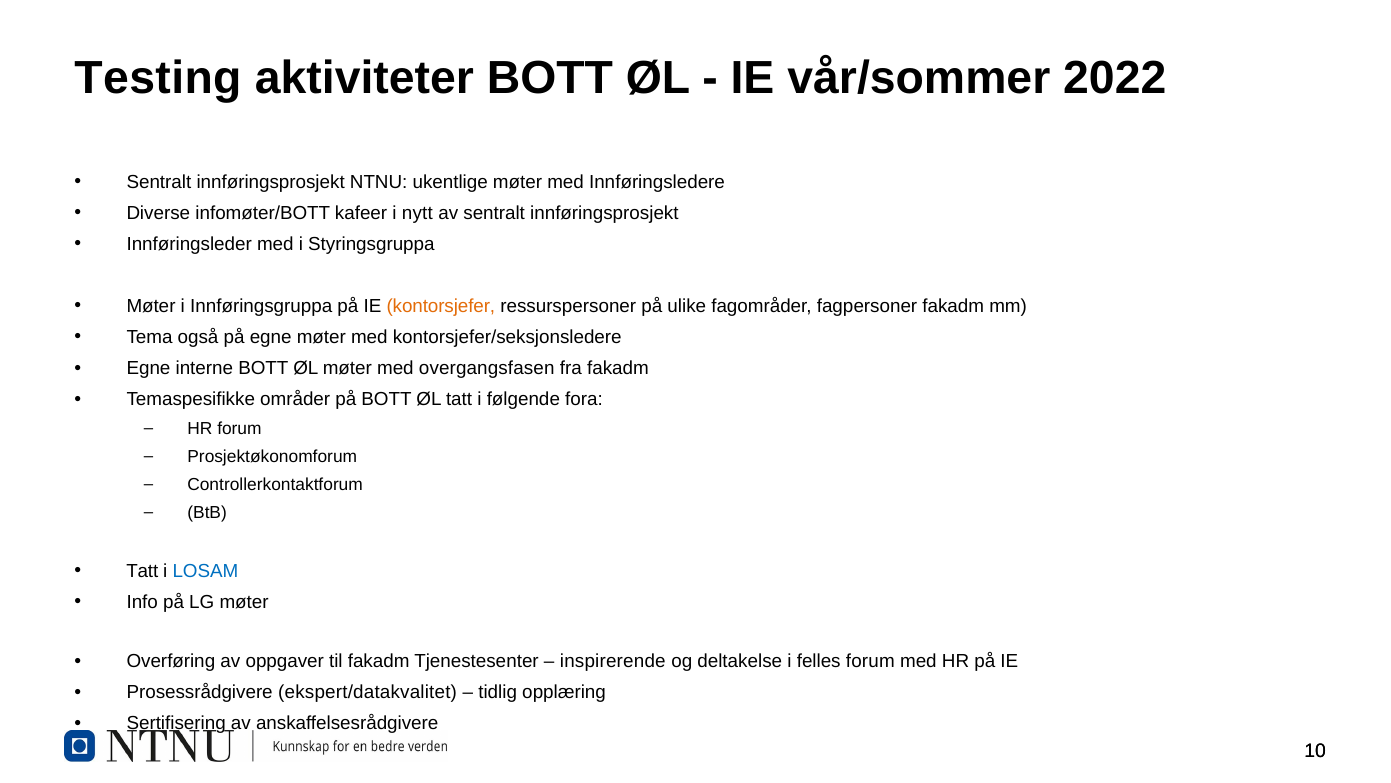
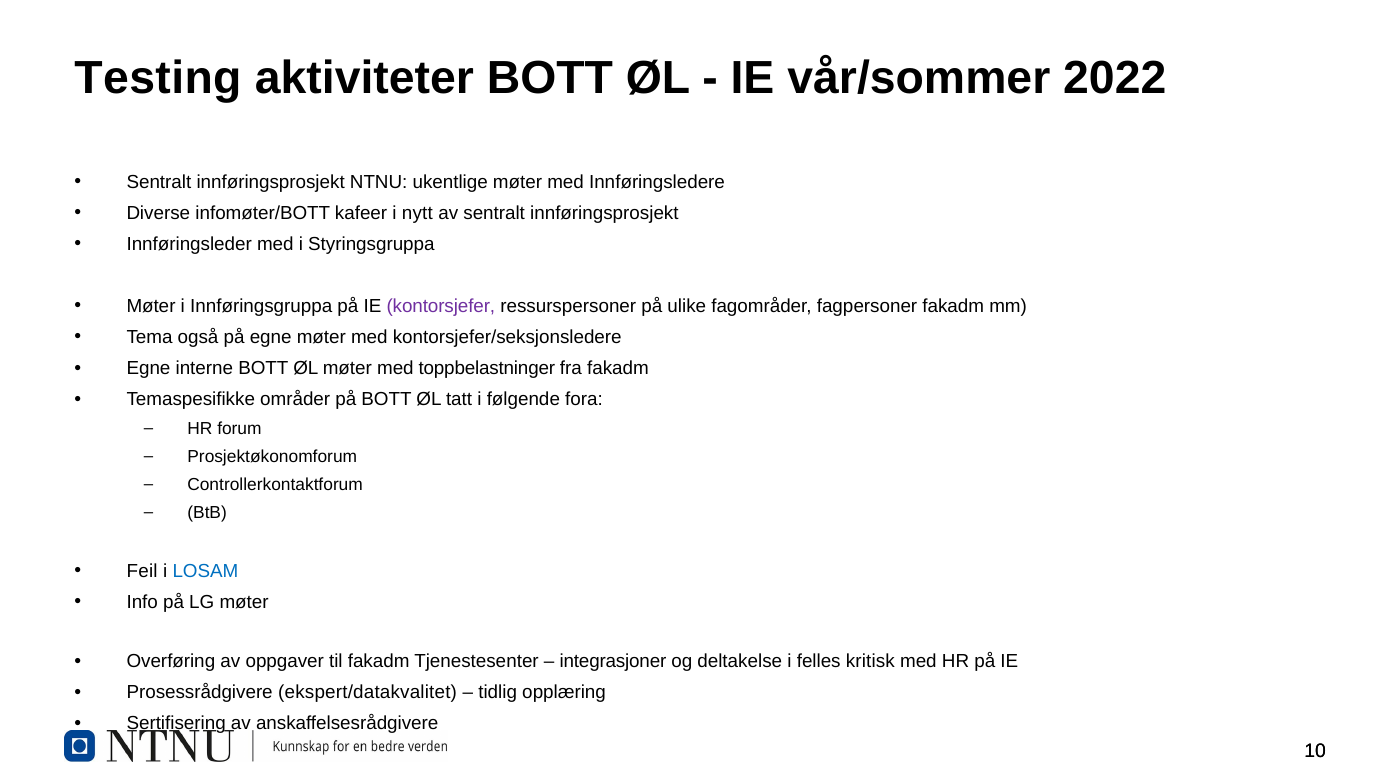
kontorsjefer colour: orange -> purple (441, 306)
overgangsfasen: overgangsfasen -> toppbelastninger (487, 368)
Tatt: Tatt -> Feil (142, 571)
inspirerende: inspirerende -> integrasjoner (613, 661)
felles forum: forum -> kritisk (870, 661)
